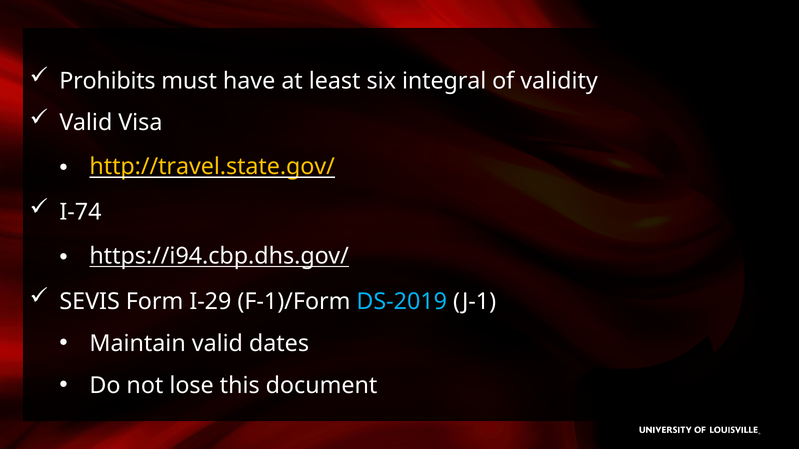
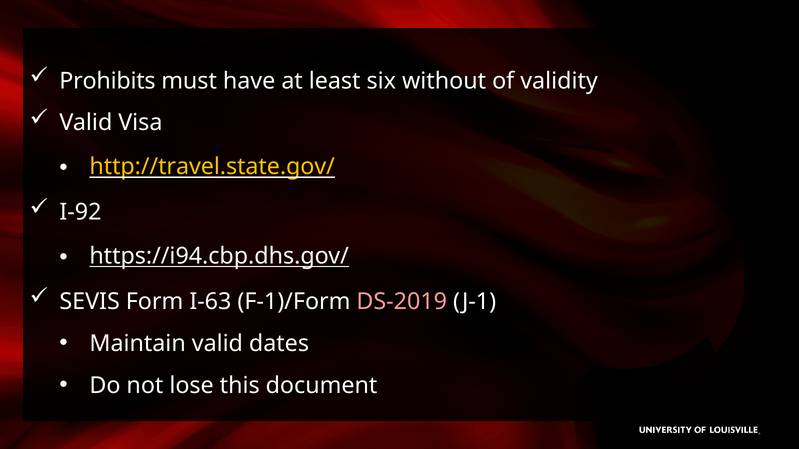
integral: integral -> without (444, 81)
I-74: I-74 -> I-92 (80, 212)
I-29: I-29 -> I-63 (210, 302)
DS-2019 colour: light blue -> pink (402, 302)
